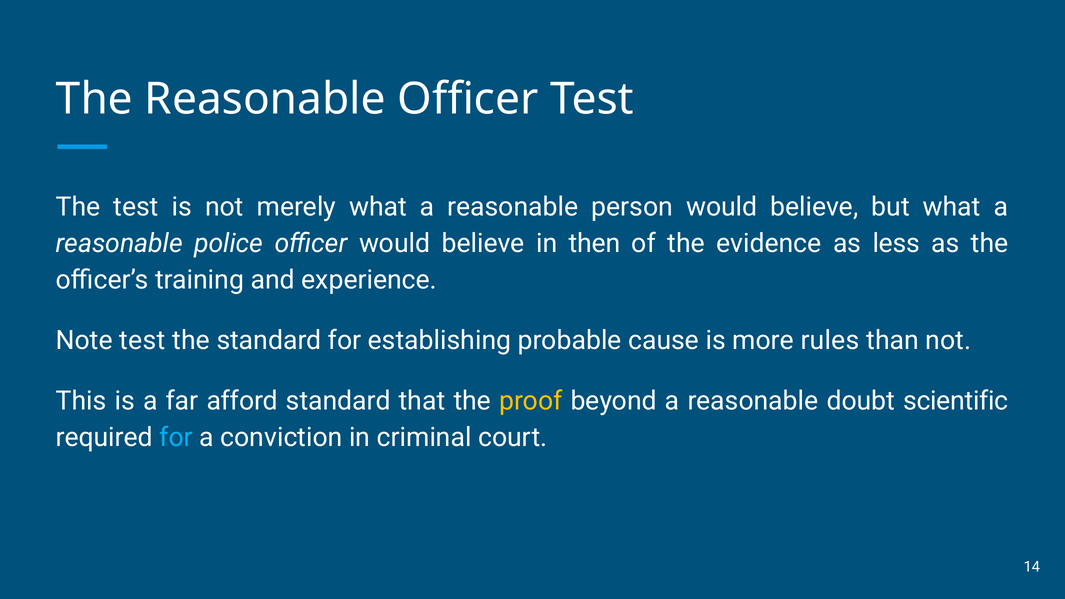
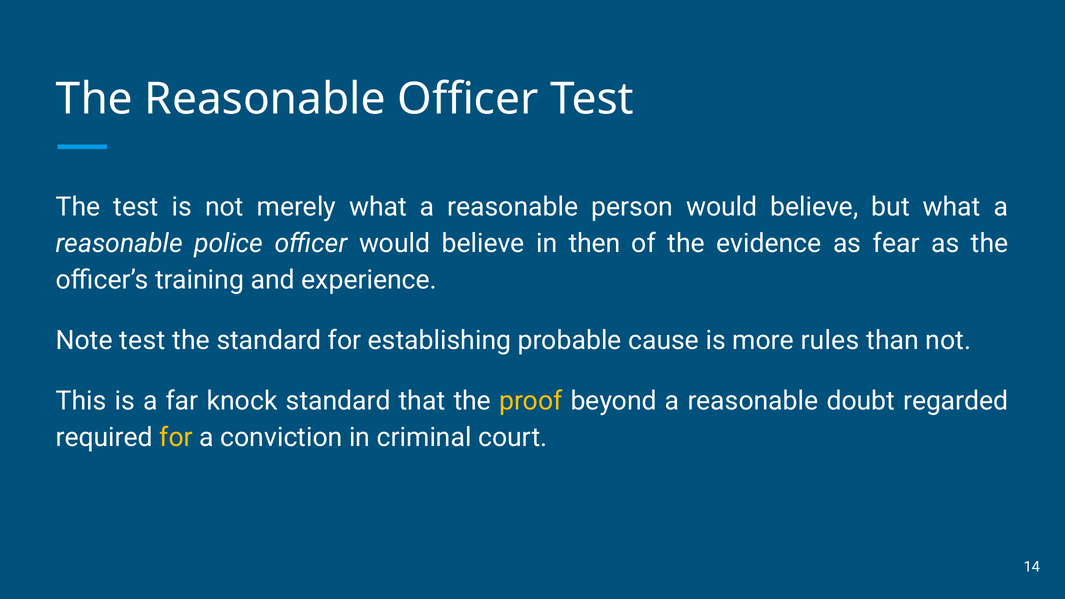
less: less -> fear (896, 244)
afford: afford -> knock (242, 401)
scientific: scientific -> regarded (956, 401)
for colour: light blue -> yellow (176, 438)
